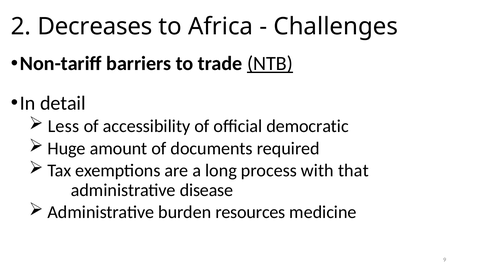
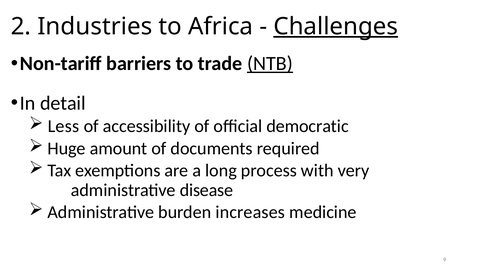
Decreases: Decreases -> Industries (95, 26)
Challenges underline: none -> present (336, 26)
that: that -> very (354, 170)
resources: resources -> increases (250, 212)
